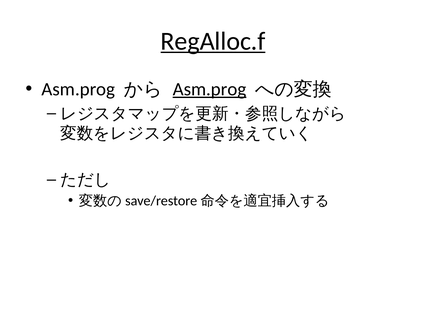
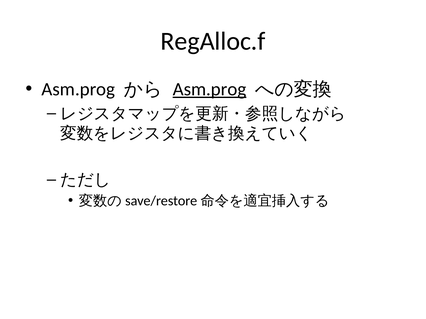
RegAlloc.f underline: present -> none (213, 41)
